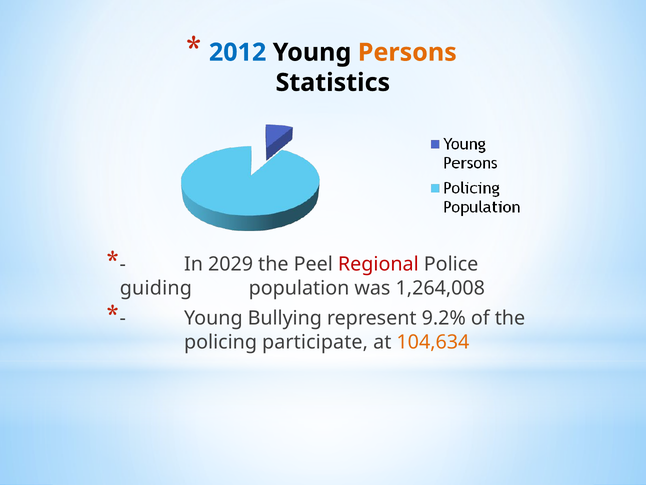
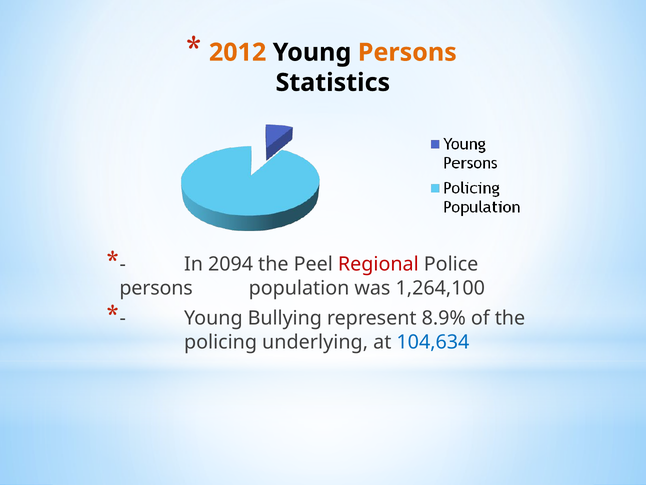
2012 colour: blue -> orange (238, 52)
2029: 2029 -> 2094 (231, 264)
guiding: guiding -> persons (156, 288)
1,264,008: 1,264,008 -> 1,264,100 (440, 288)
9.2%: 9.2% -> 8.9% (444, 318)
participate: participate -> underlying (315, 342)
104,634 colour: orange -> blue (433, 342)
